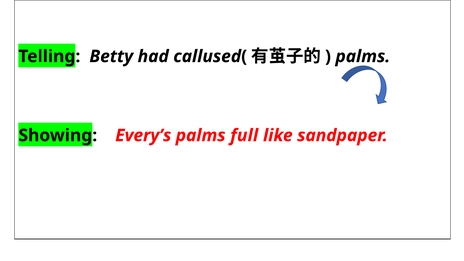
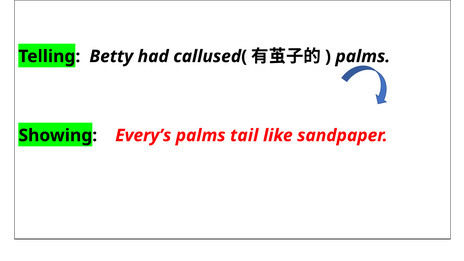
full: full -> tail (244, 135)
